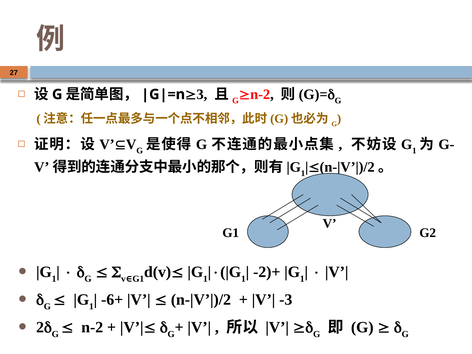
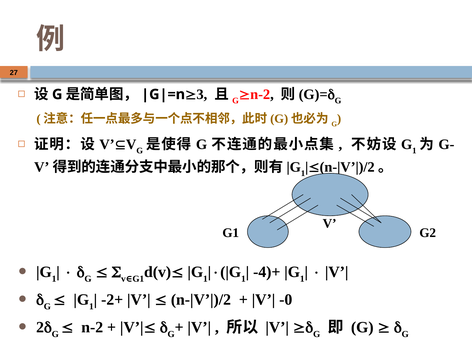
-2)+: -2)+ -> -4)+ (267, 272)
-6+: -6+ -> -2+ (112, 300)
-3: -3 -> -0 (286, 300)
